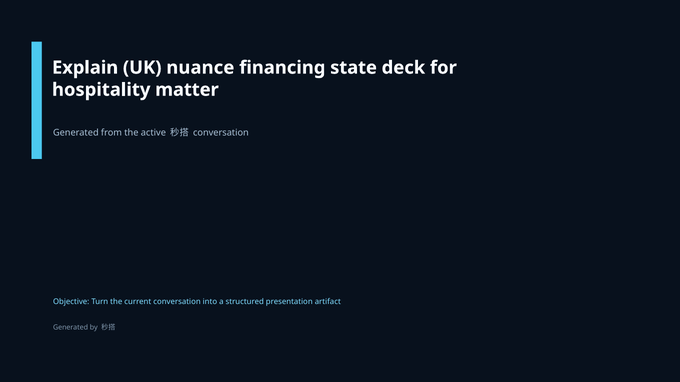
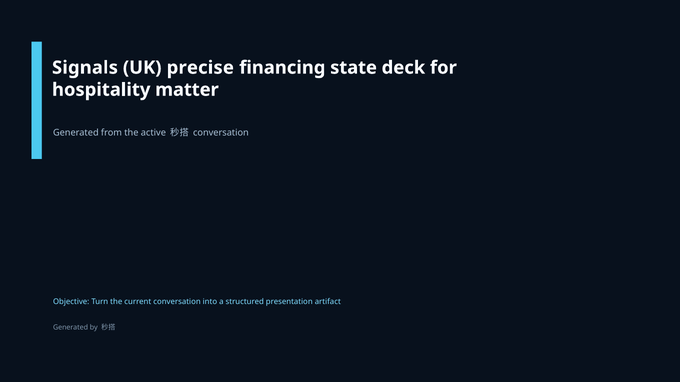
Explain: Explain -> Signals (85, 68)
nuance: nuance -> precise (200, 68)
